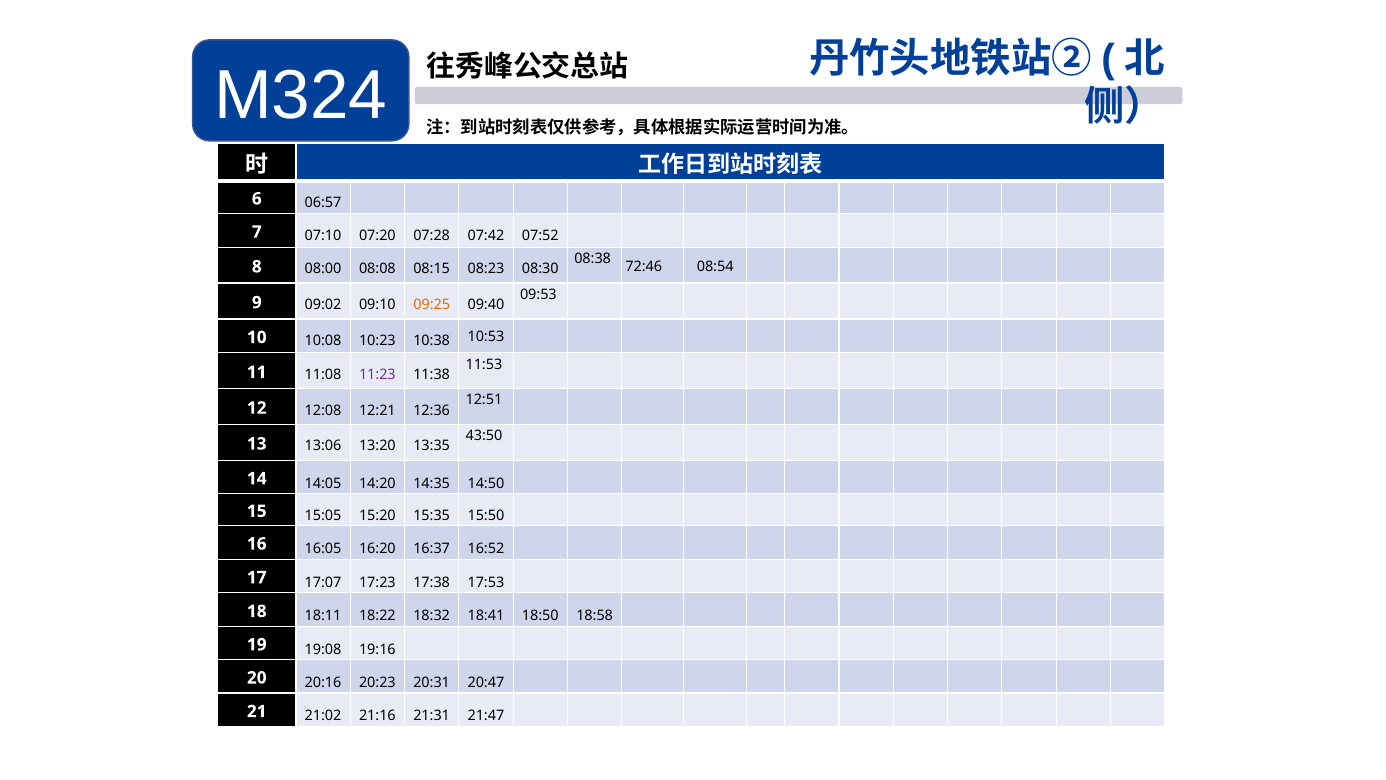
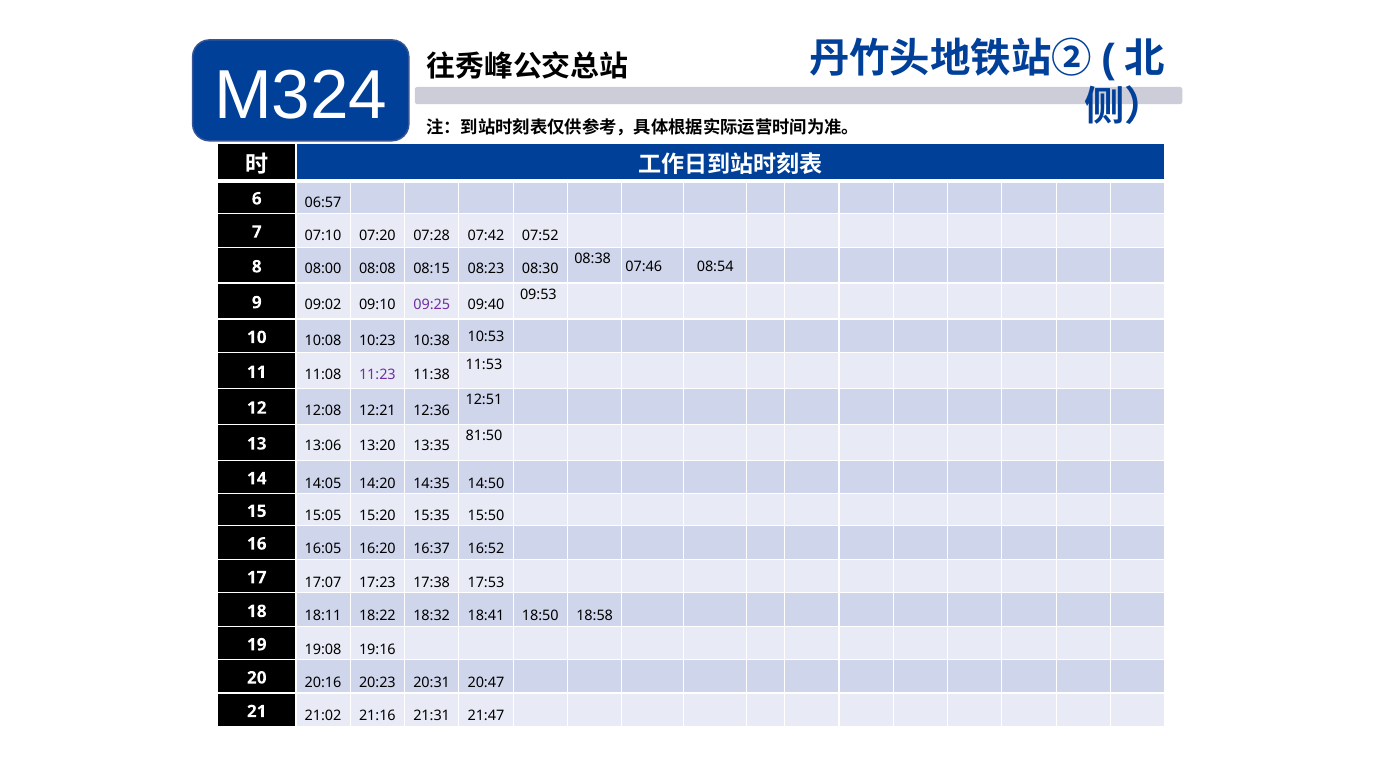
72:46: 72:46 -> 07:46 (644, 267)
09:25 colour: orange -> purple (432, 305)
43:50: 43:50 -> 81:50 (484, 436)
